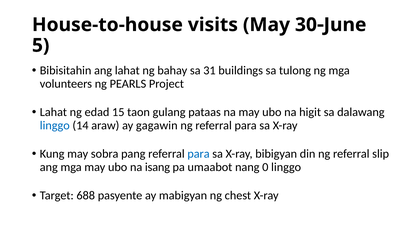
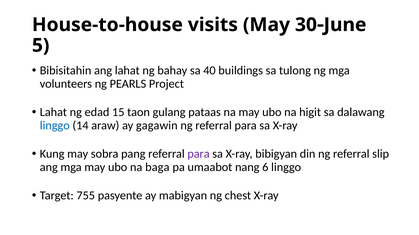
31: 31 -> 40 (209, 71)
para colour: blue -> purple (199, 154)
isang: isang -> baga (157, 168)
0: 0 -> 6 (265, 168)
688: 688 -> 755 (86, 196)
